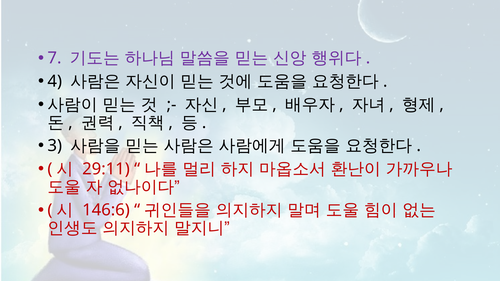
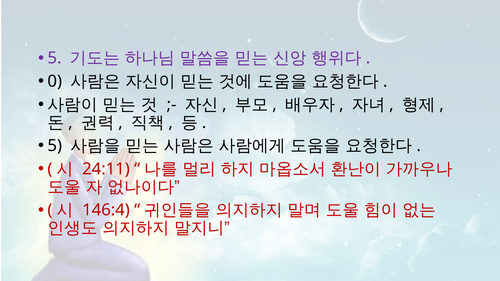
7: 7 -> 5 (54, 58)
4: 4 -> 0 (55, 81)
3: 3 -> 5 (55, 146)
29:11: 29:11 -> 24:11 (106, 169)
146:6: 146:6 -> 146:4 (106, 210)
